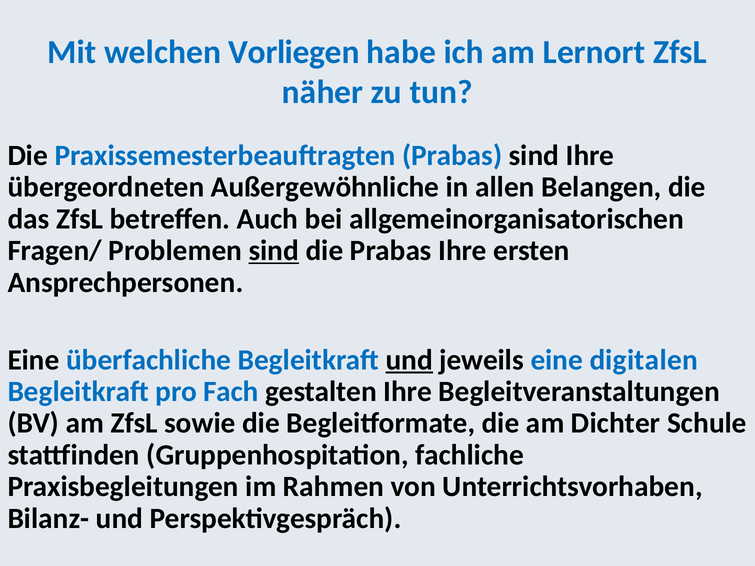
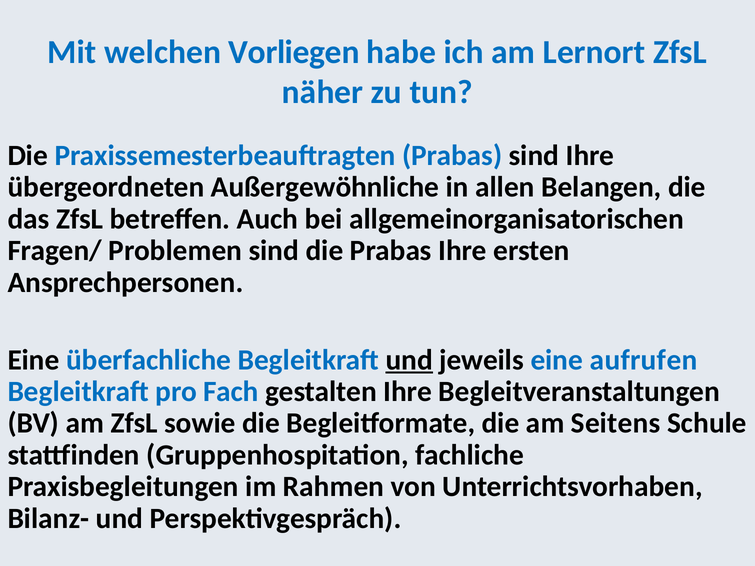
sind underline: present -> none (274, 251)
digitalen: digitalen -> aufrufen (644, 360)
Dichter: Dichter -> Seitens (616, 423)
